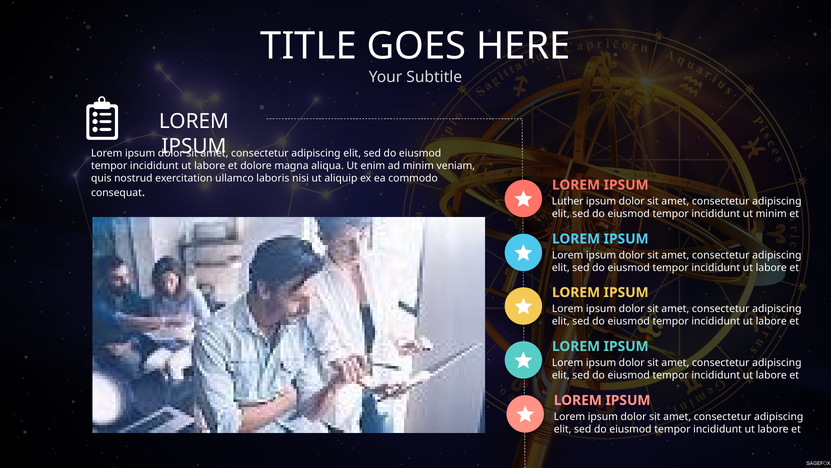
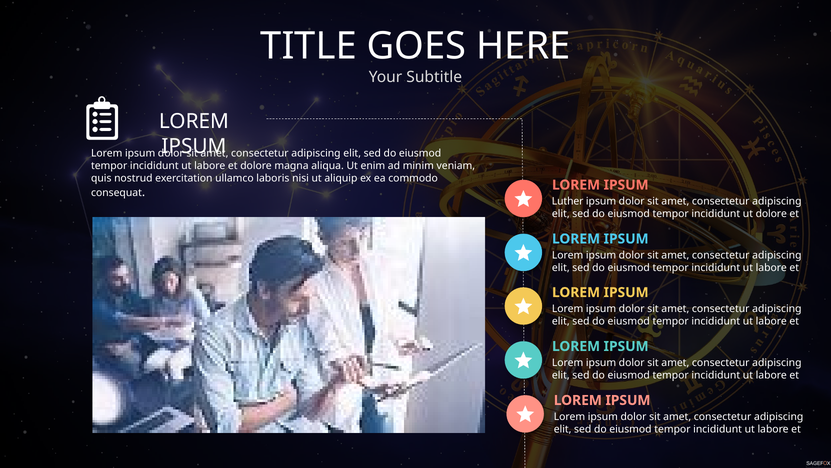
ut minim: minim -> dolore (771, 214)
